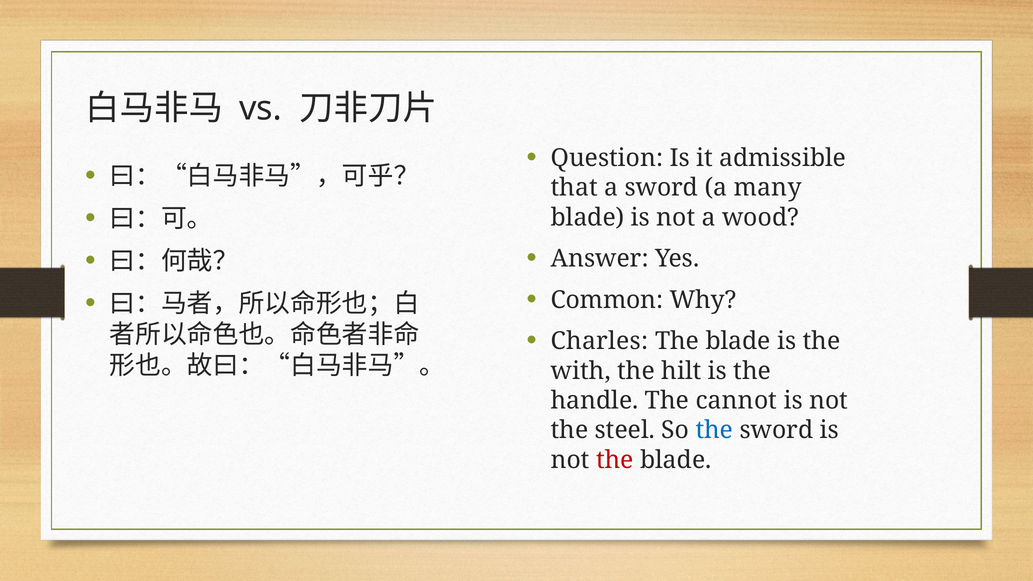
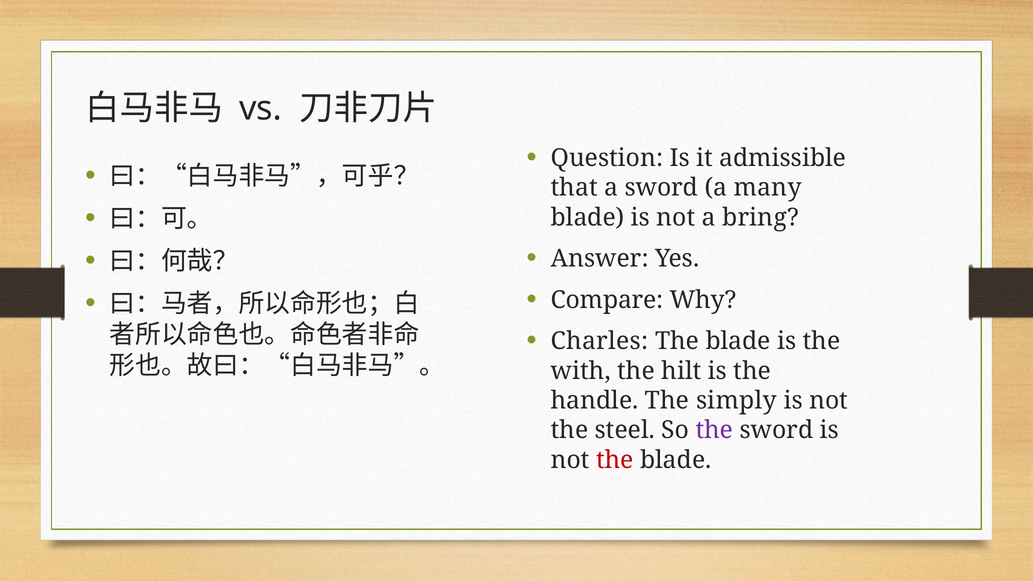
wood: wood -> bring (760, 217)
Common: Common -> Compare (607, 300)
cannot: cannot -> simply (736, 401)
the colour: blue -> purple (714, 430)
